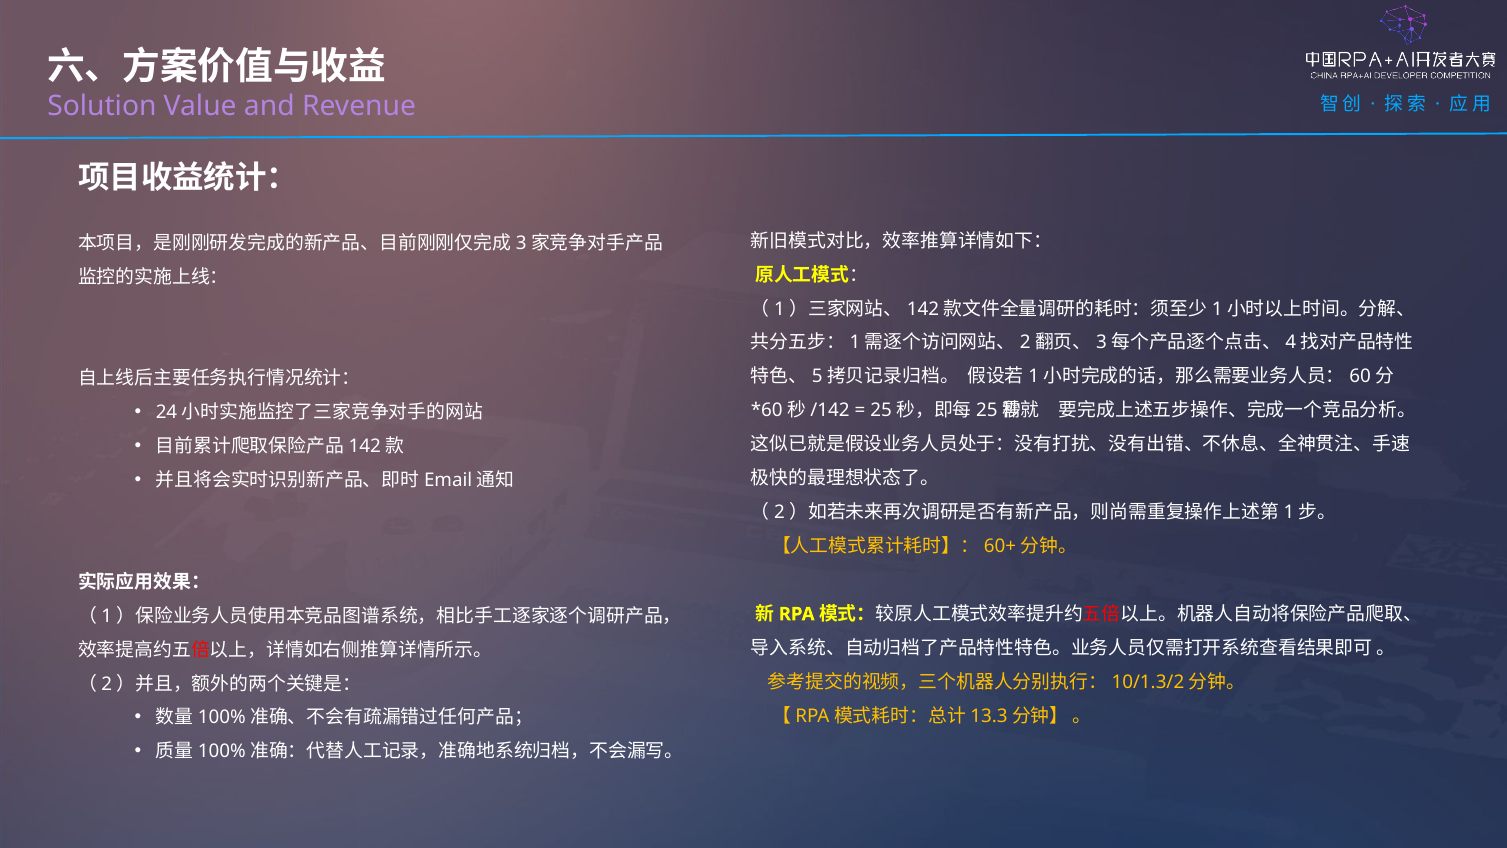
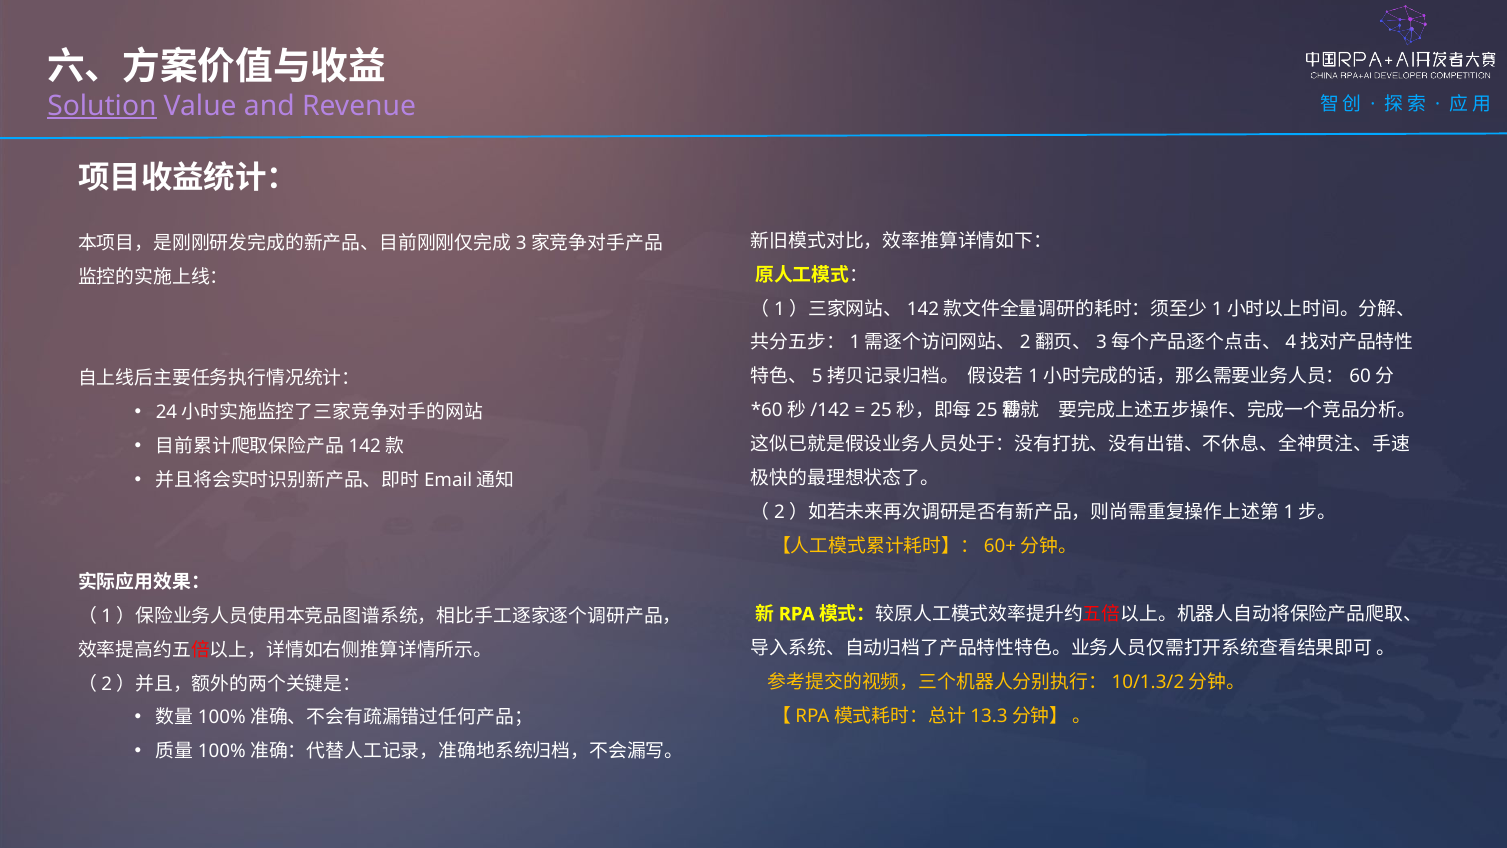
Solution underline: none -> present (102, 106)
